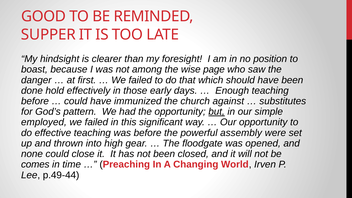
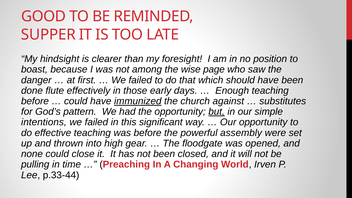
hold: hold -> flute (55, 91)
immunized underline: none -> present (138, 101)
employed: employed -> intentions (44, 122)
comes: comes -> pulling (35, 165)
p.49-44: p.49-44 -> p.33-44 (61, 175)
